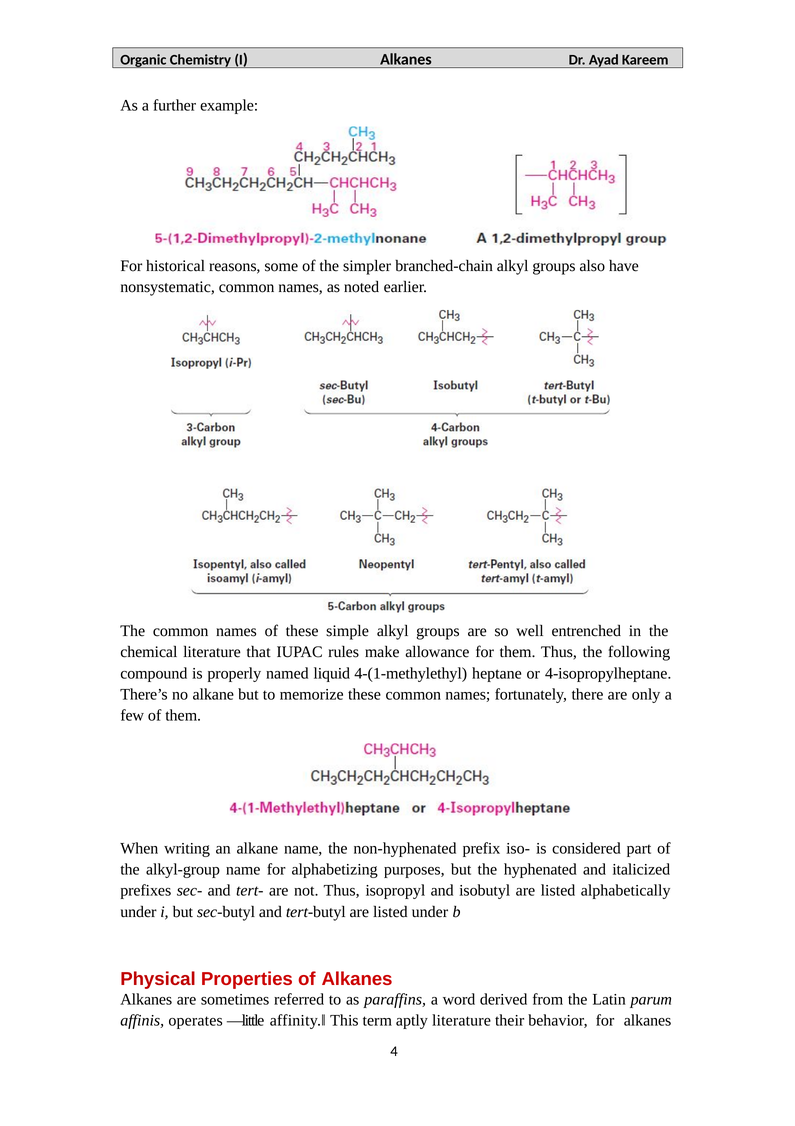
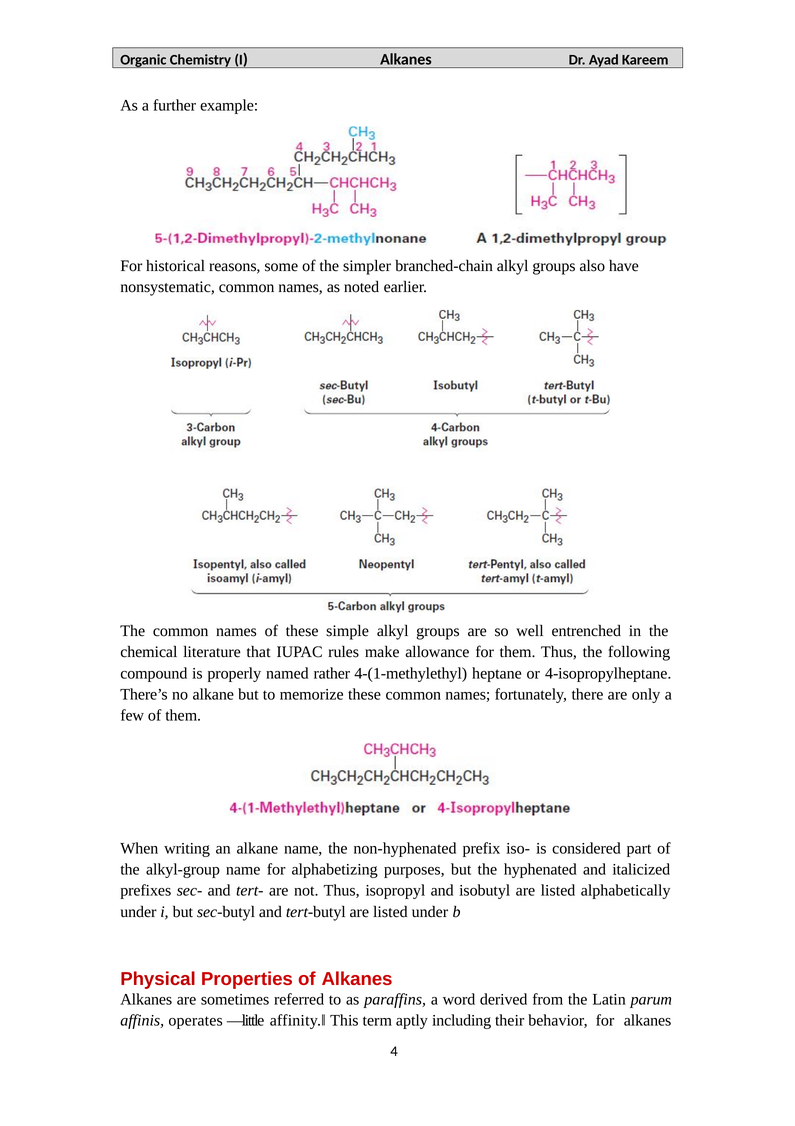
liquid: liquid -> rather (332, 673)
aptly literature: literature -> including (462, 1020)
